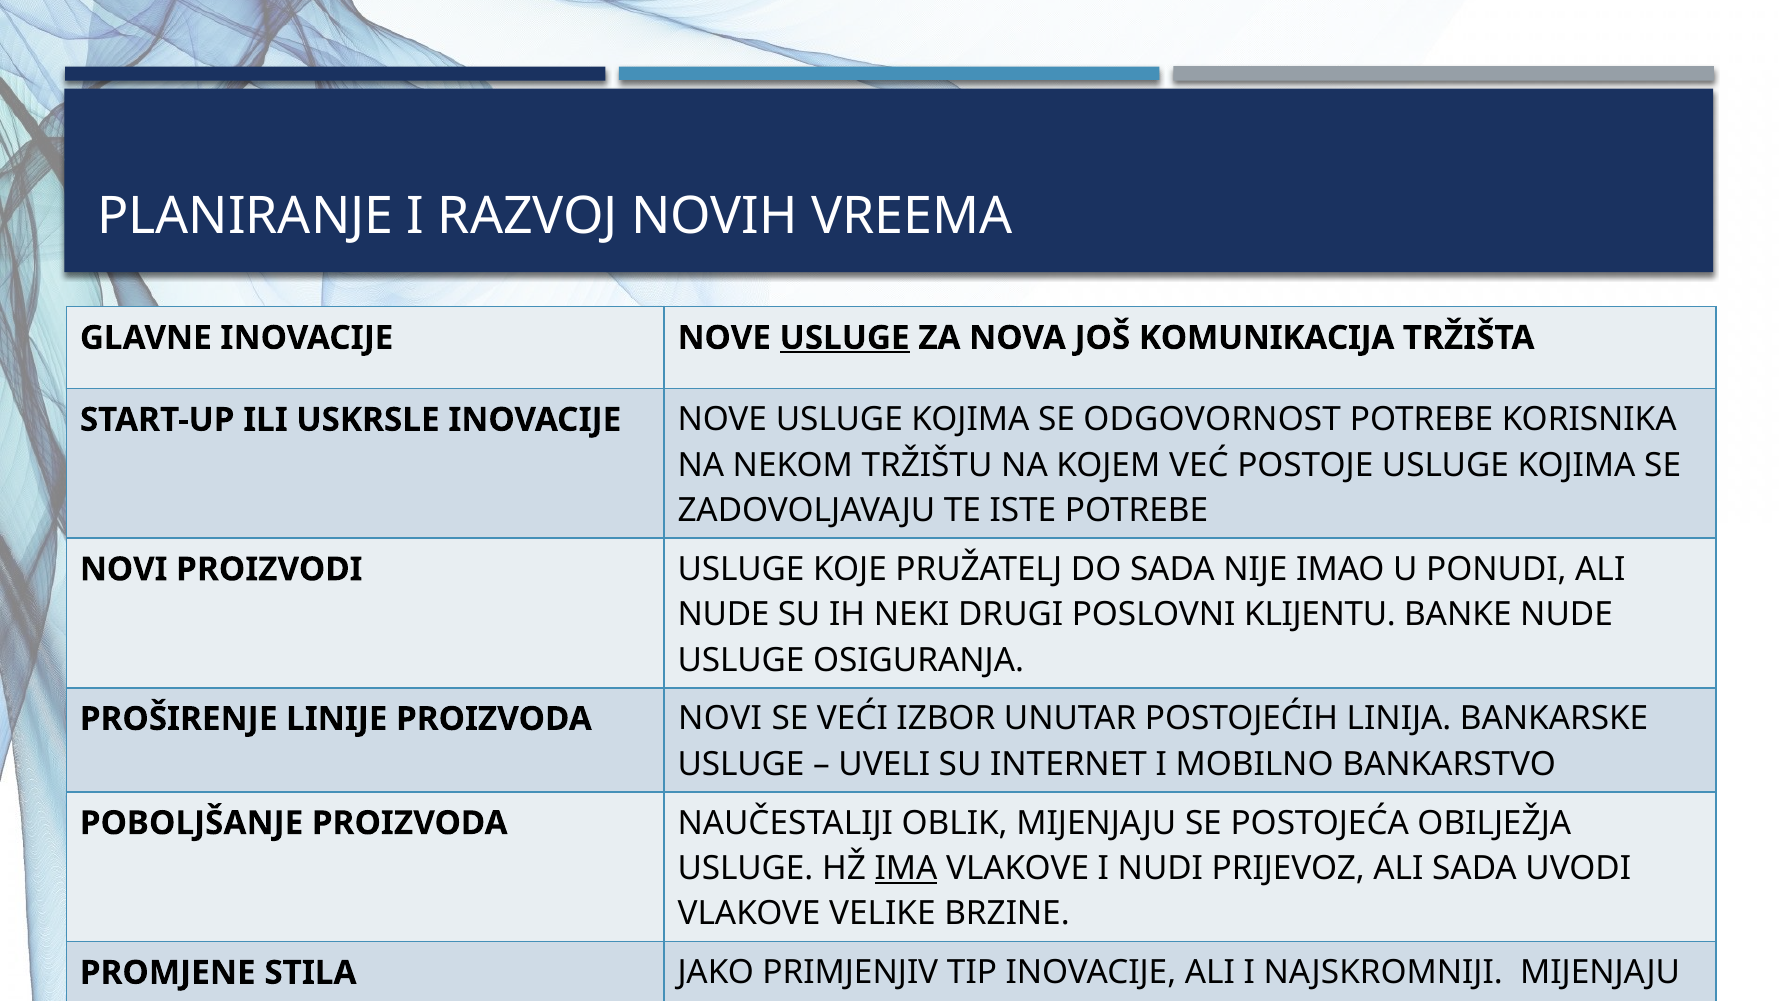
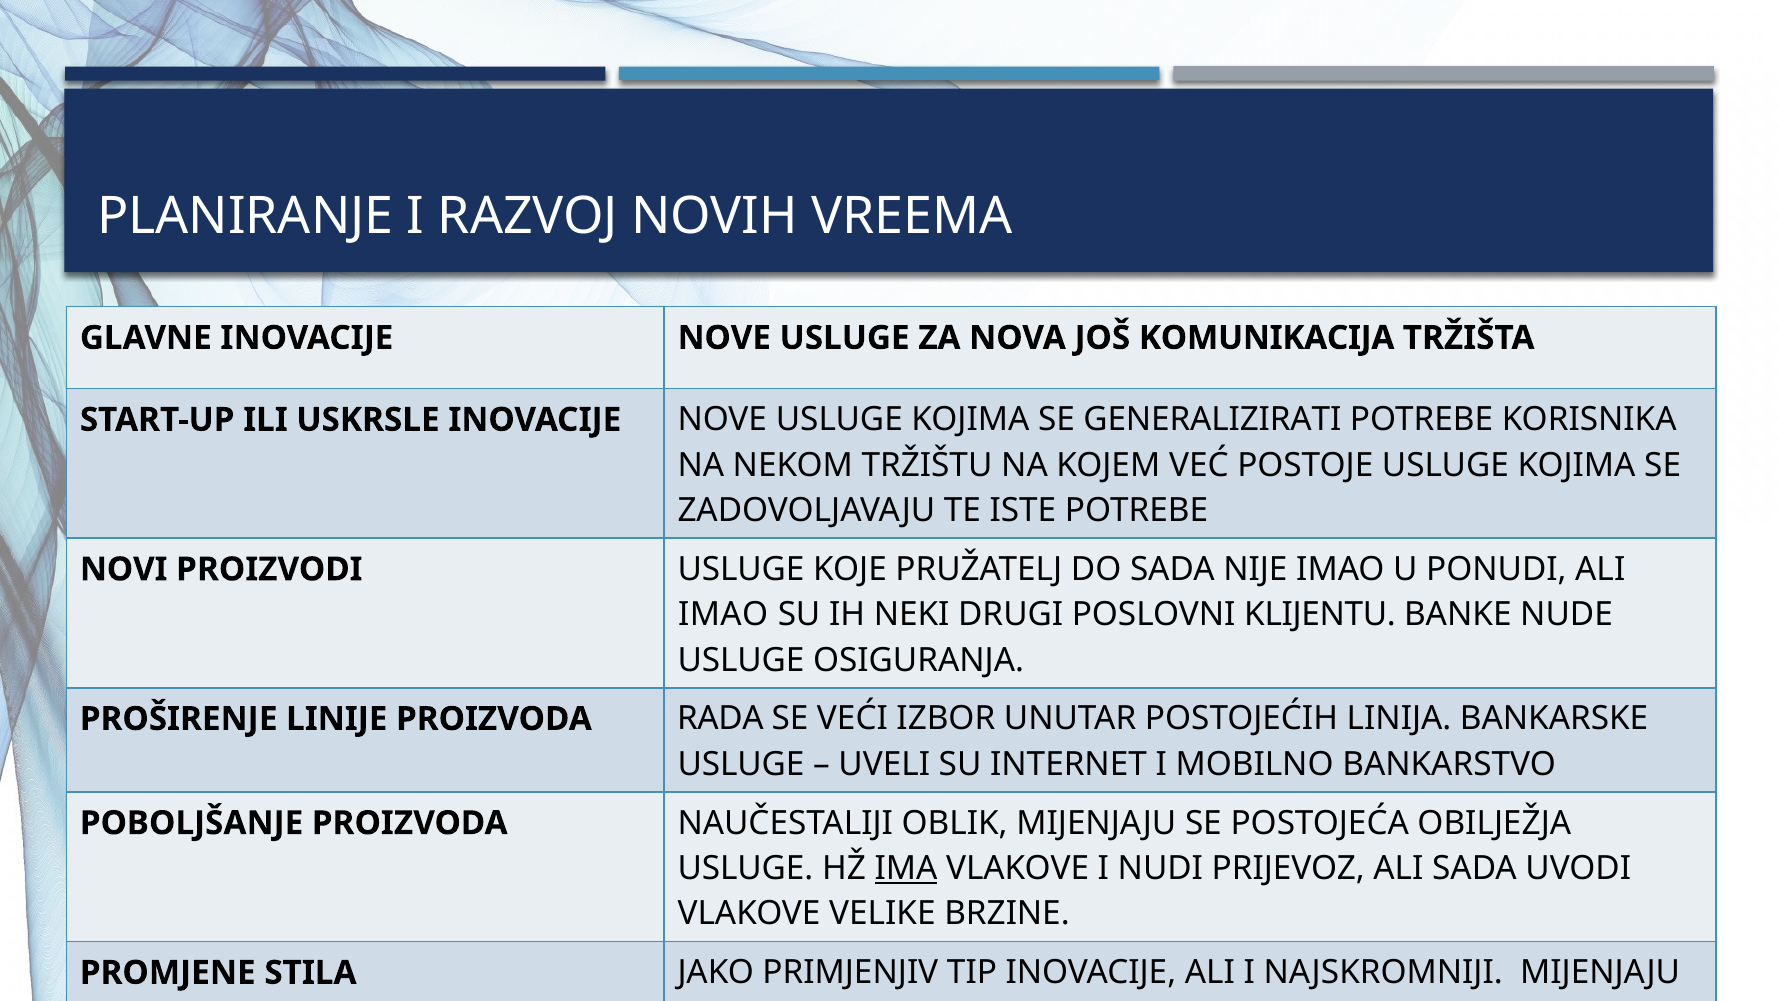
USLUGE underline: present -> none (845, 338)
ODGOVORNOST: ODGOVORNOST -> GENERALIZIRATI (1212, 420)
NUDE: NUDE -> IMAO (723, 615)
PROIZVODA NOVI: NOVI -> RADA (720, 719)
